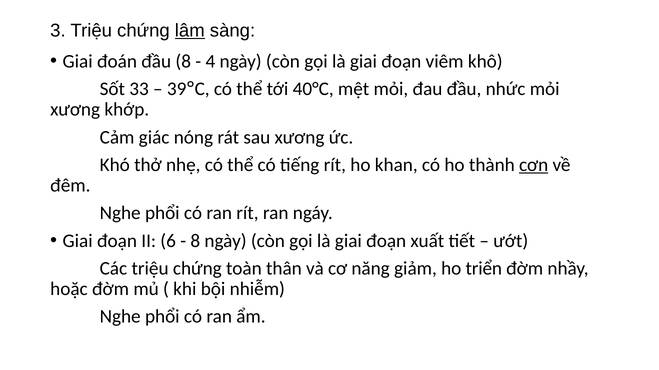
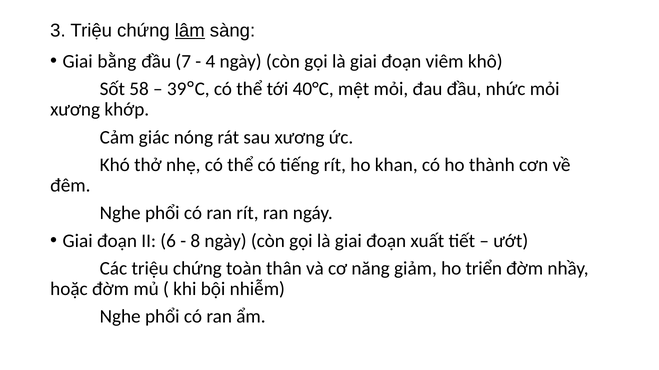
đoán: đoán -> bằng (117, 61)
đầu 8: 8 -> 7 (183, 61)
33: 33 -> 58 (139, 89)
cơn underline: present -> none (534, 165)
